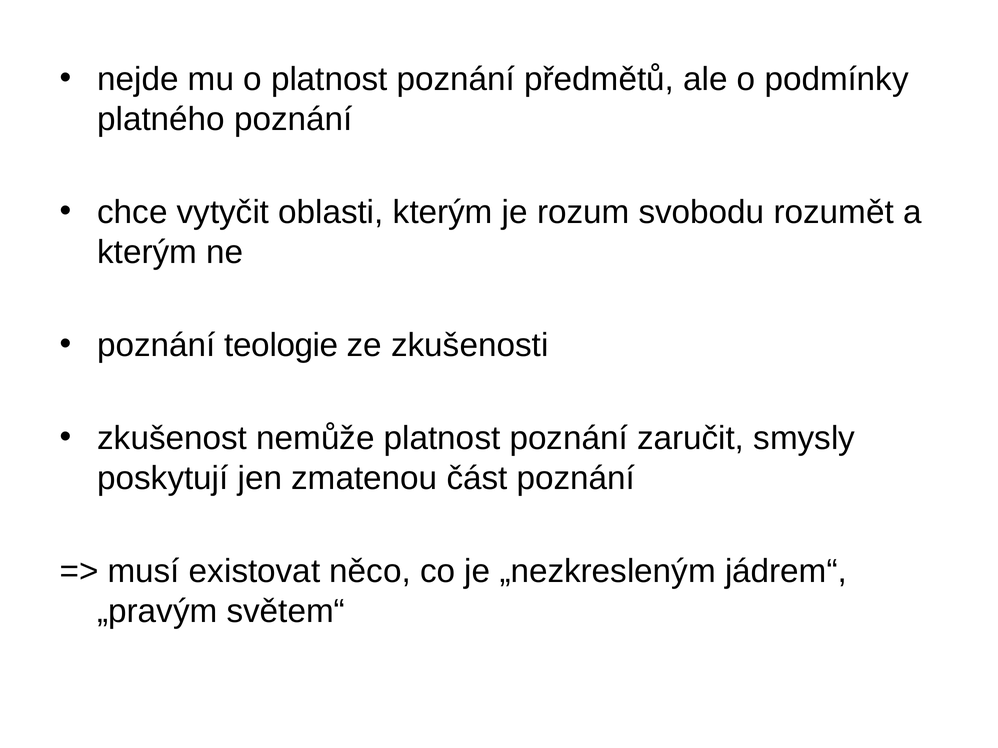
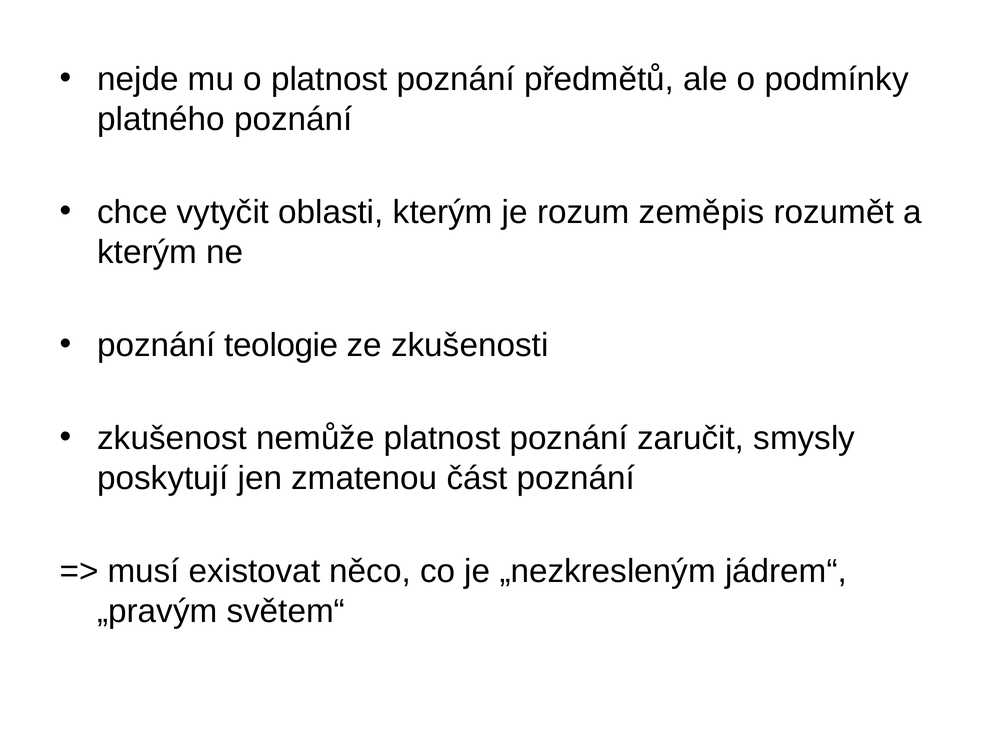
svobodu: svobodu -> zeměpis (701, 212)
